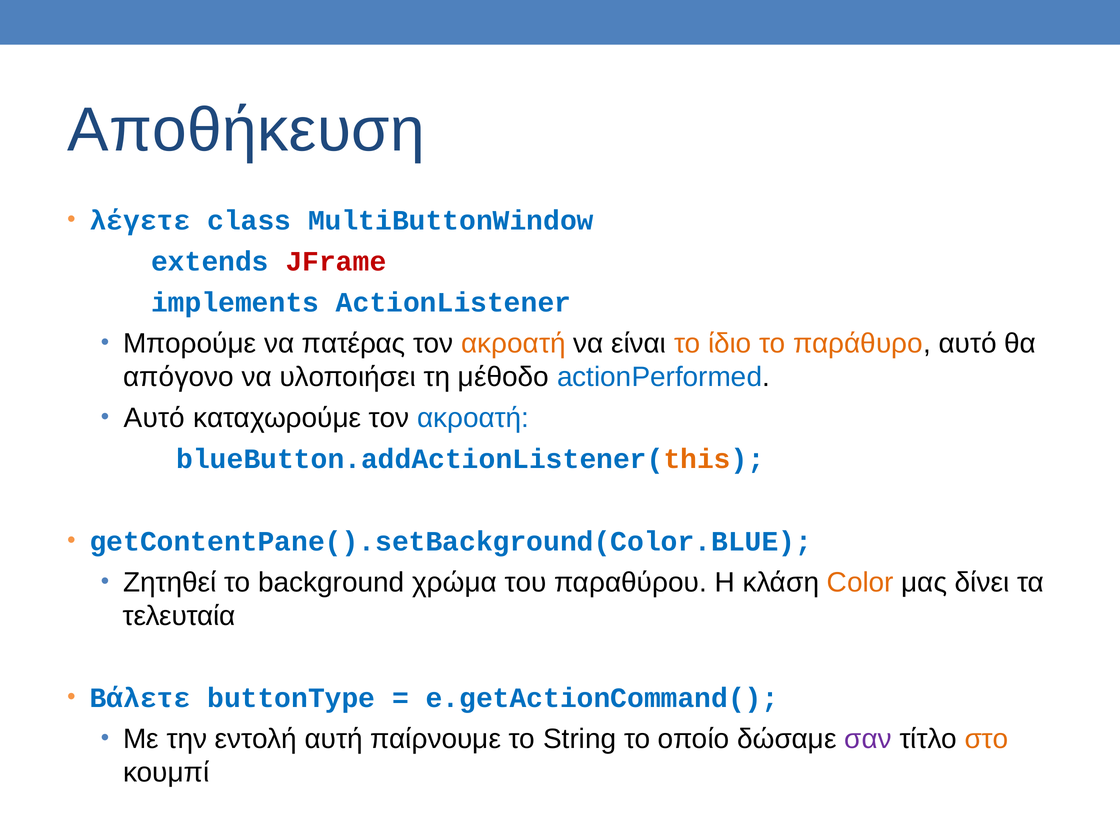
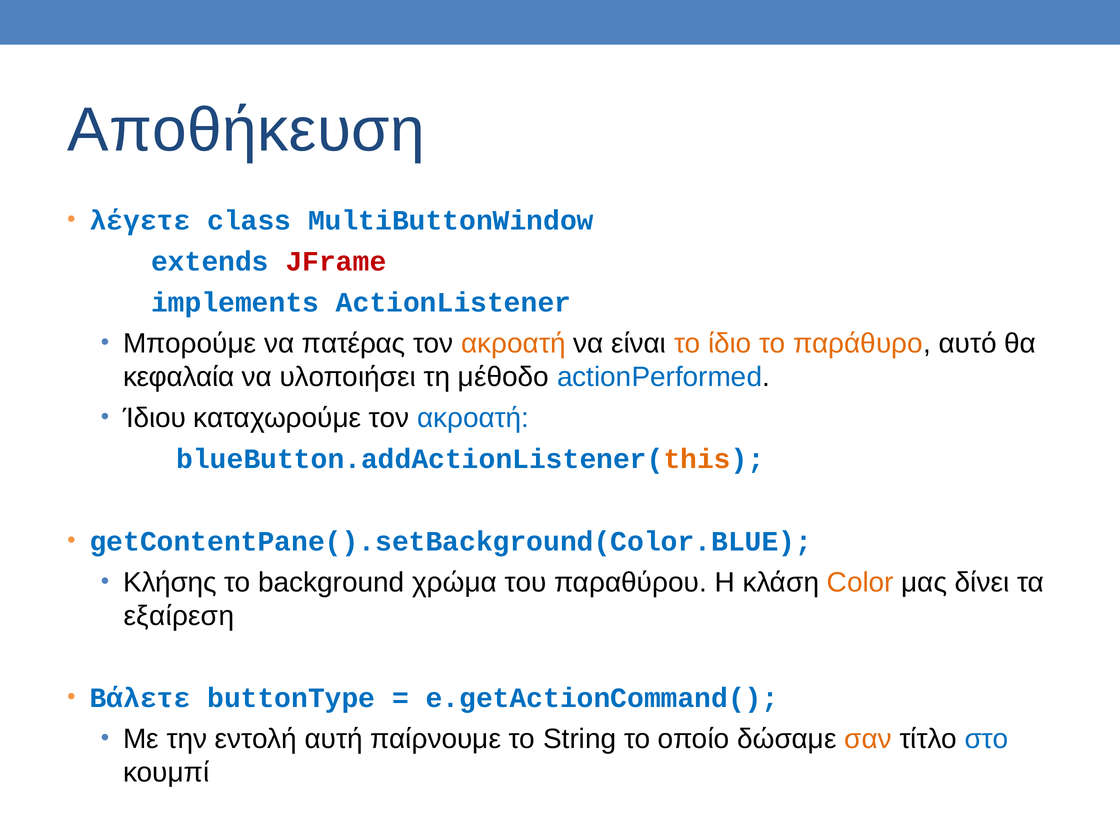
απόγονο: απόγονο -> κεφαλαία (179, 377)
Αυτό: Αυτό -> Ίδιου (155, 418)
Ζητηθεί: Ζητηθεί -> Κλήσης (170, 582)
τελευταία: τελευταία -> εξαίρεση (179, 616)
σαν colour: purple -> orange (868, 739)
στο colour: orange -> blue (987, 739)
